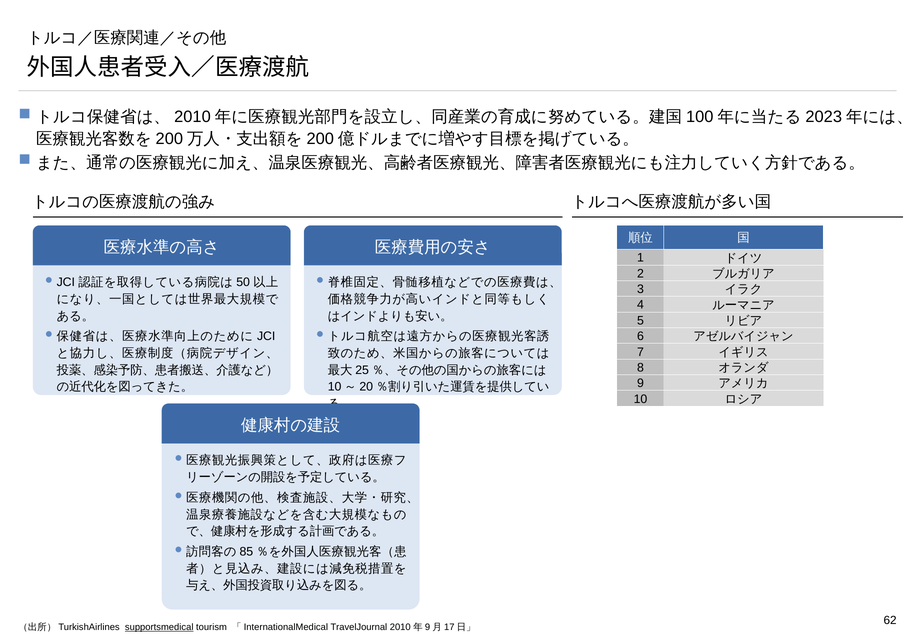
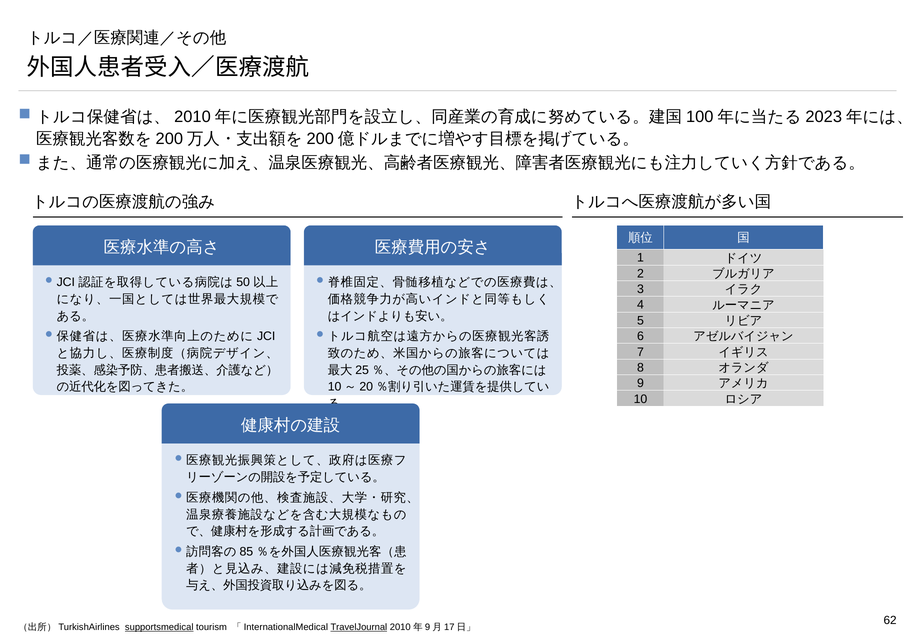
TravelJournal underline: none -> present (359, 627)
